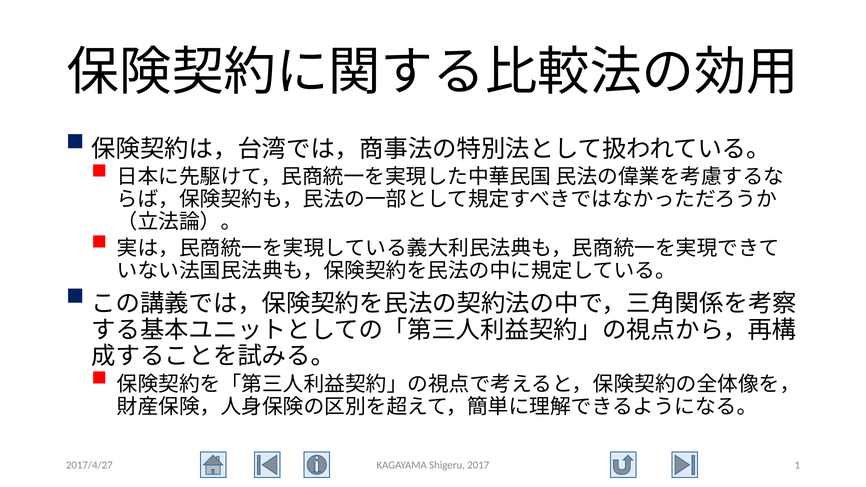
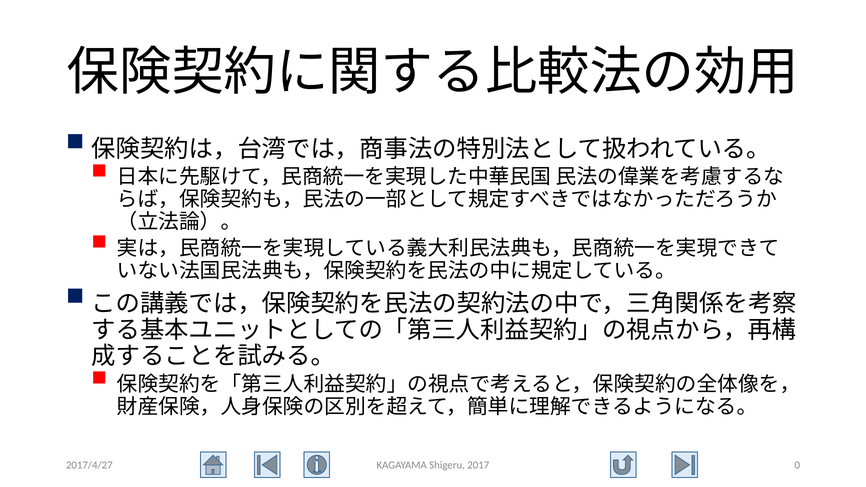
1: 1 -> 0 (797, 465)
